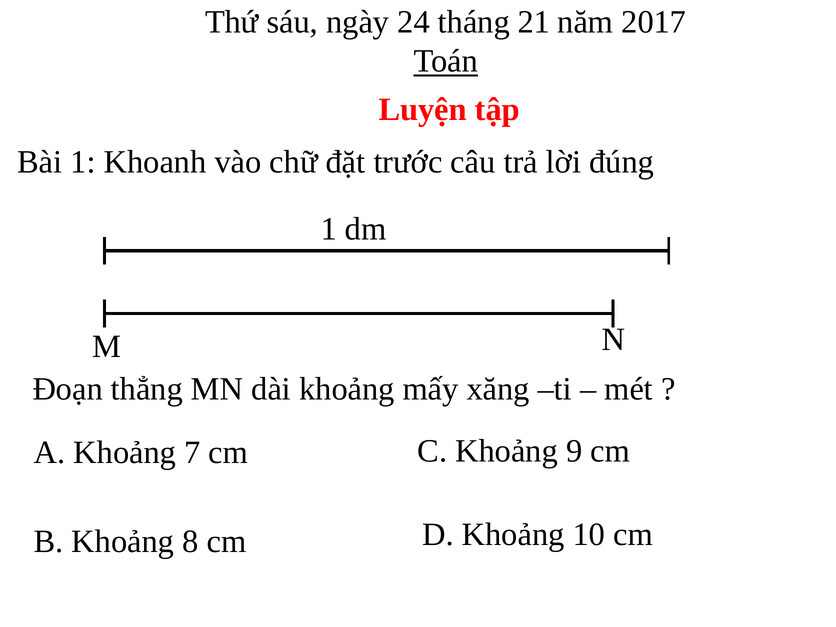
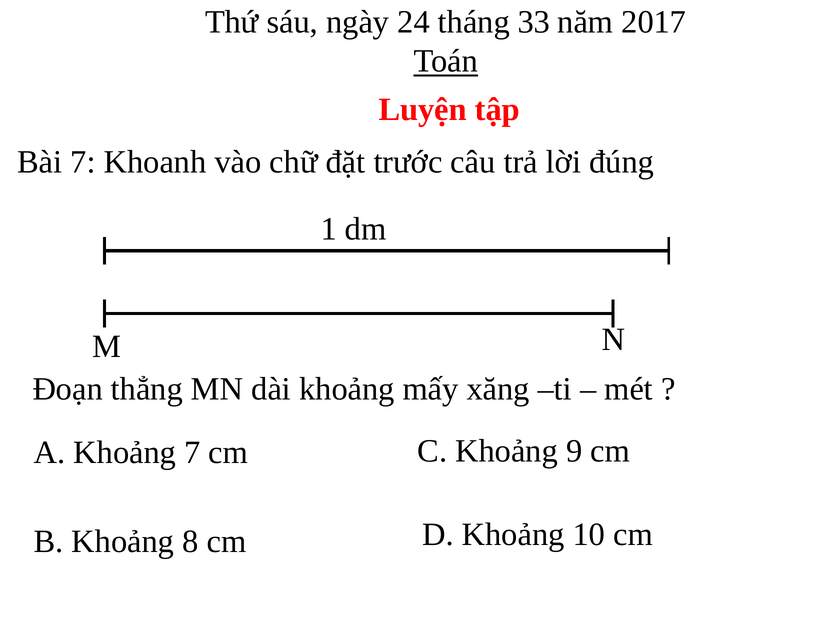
21: 21 -> 33 (534, 22)
Bài 1: 1 -> 7 (83, 162)
